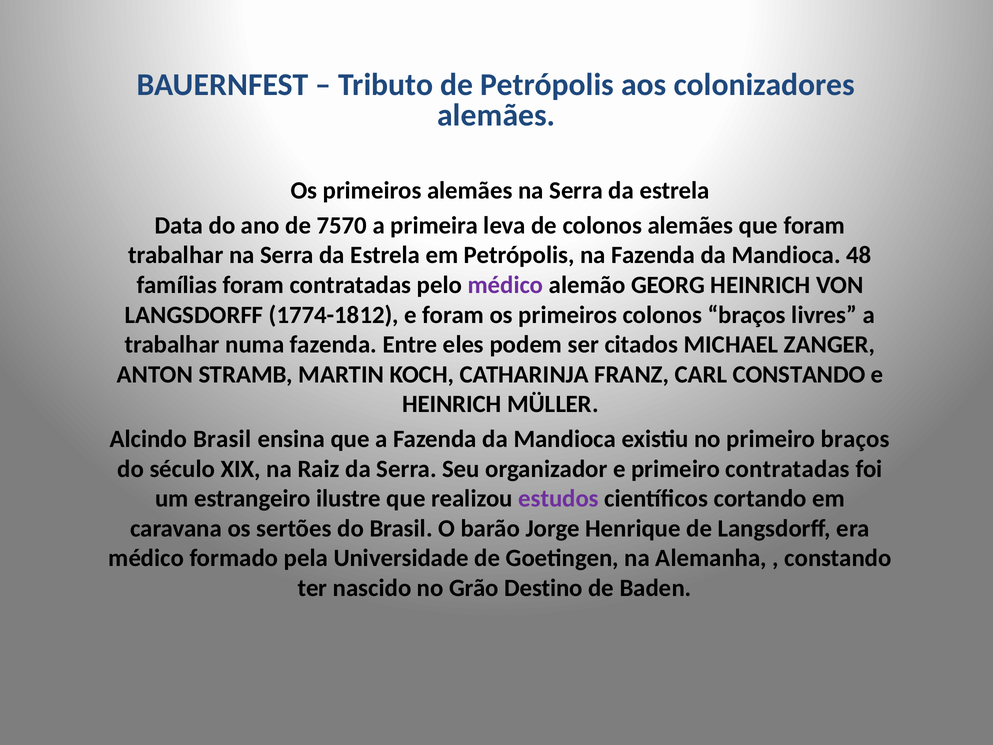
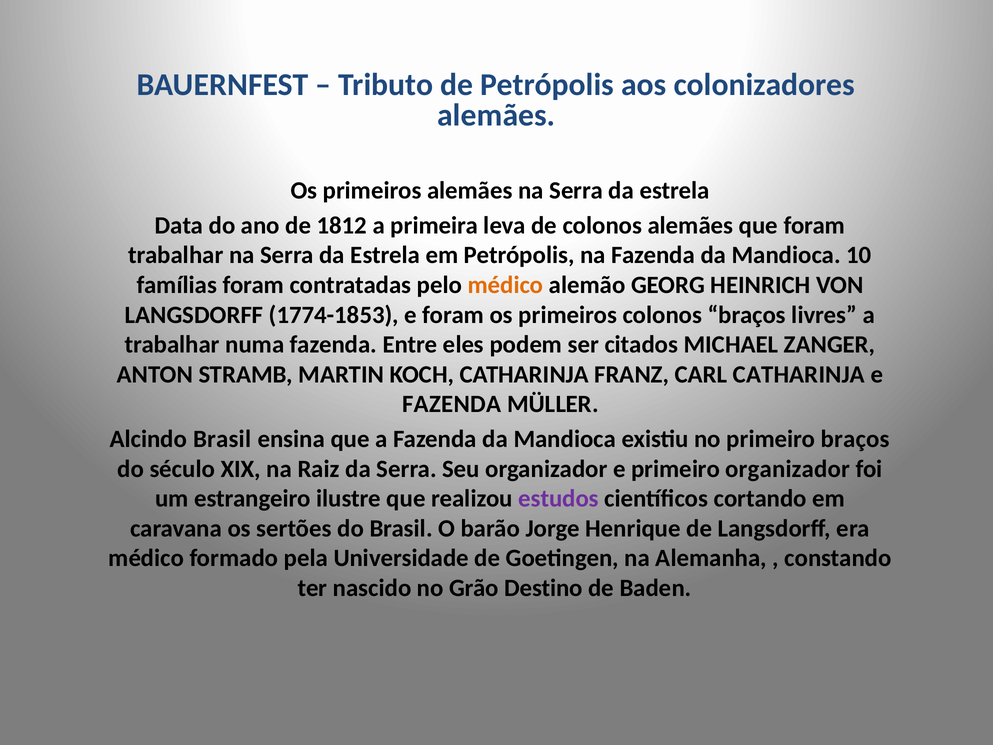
7570: 7570 -> 1812 (342, 225)
48: 48 -> 10 (859, 255)
médico colour: purple -> orange (506, 285)
1774-1812: 1774-1812 -> 1774-1853 (334, 315)
CARL CONSTANDO: CONSTANDO -> CATHARINJA (799, 374)
HEINRICH: HEINRICH -> FAZENDA (452, 404)
primeiro contratadas: contratadas -> organizador (788, 469)
